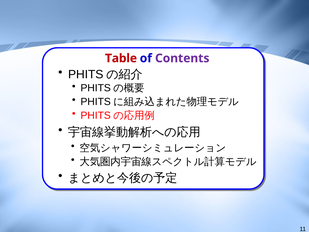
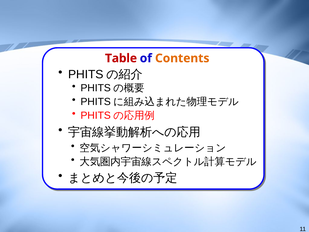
Contents colour: purple -> orange (182, 58)
